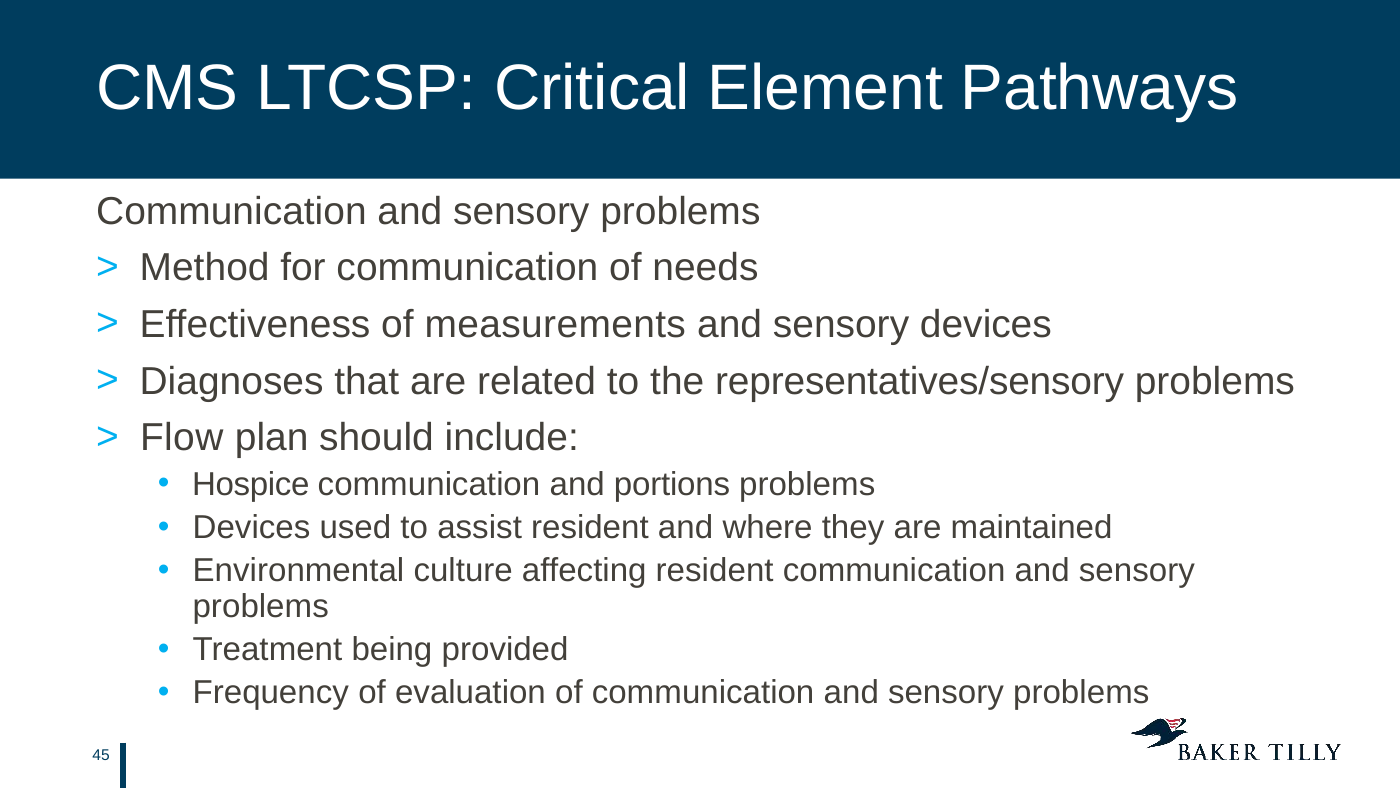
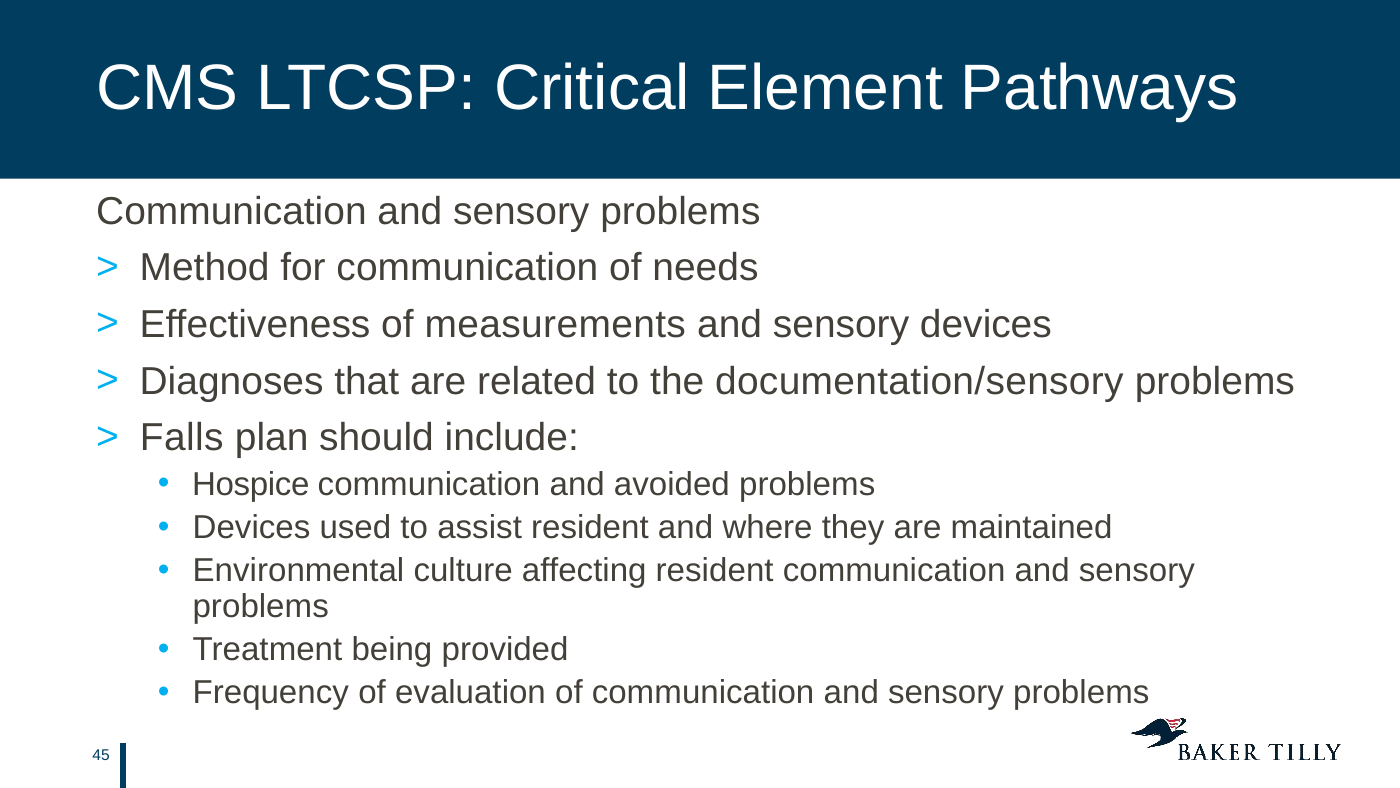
representatives/sensory: representatives/sensory -> documentation/sensory (919, 381)
Flow: Flow -> Falls (182, 438)
portions: portions -> avoided (672, 484)
